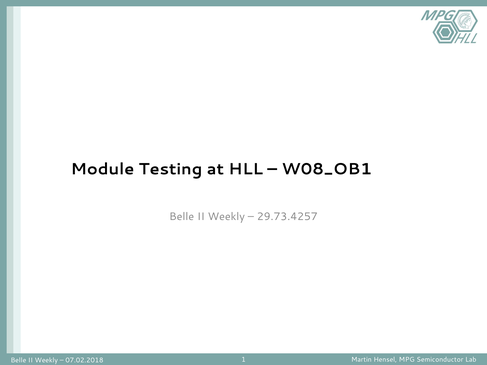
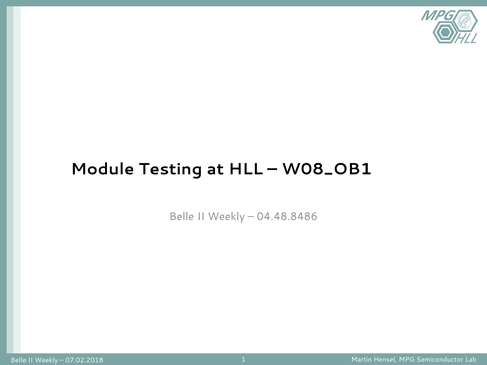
29.73.4257: 29.73.4257 -> 04.48.8486 (287, 217)
